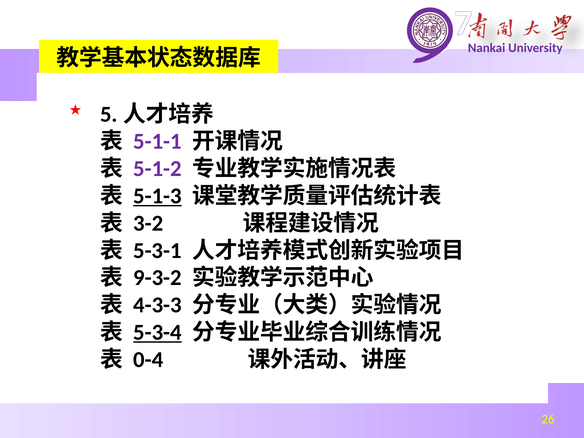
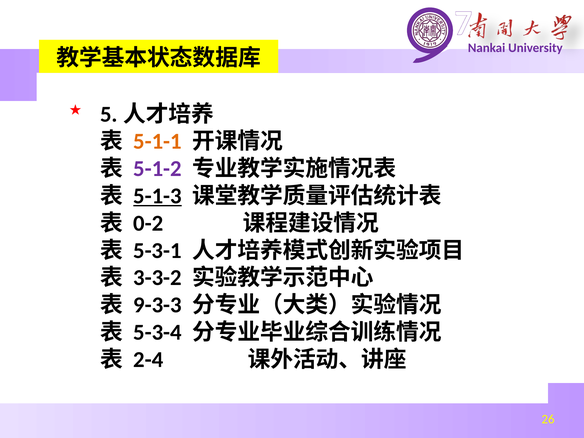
5-1-1 colour: purple -> orange (157, 141)
3-2: 3-2 -> 0-2 (148, 223)
9-3-2: 9-3-2 -> 3-3-2 (157, 278)
4-3-3: 4-3-3 -> 9-3-3 (157, 305)
5-3-4 underline: present -> none (157, 332)
0-4: 0-4 -> 2-4 (148, 360)
